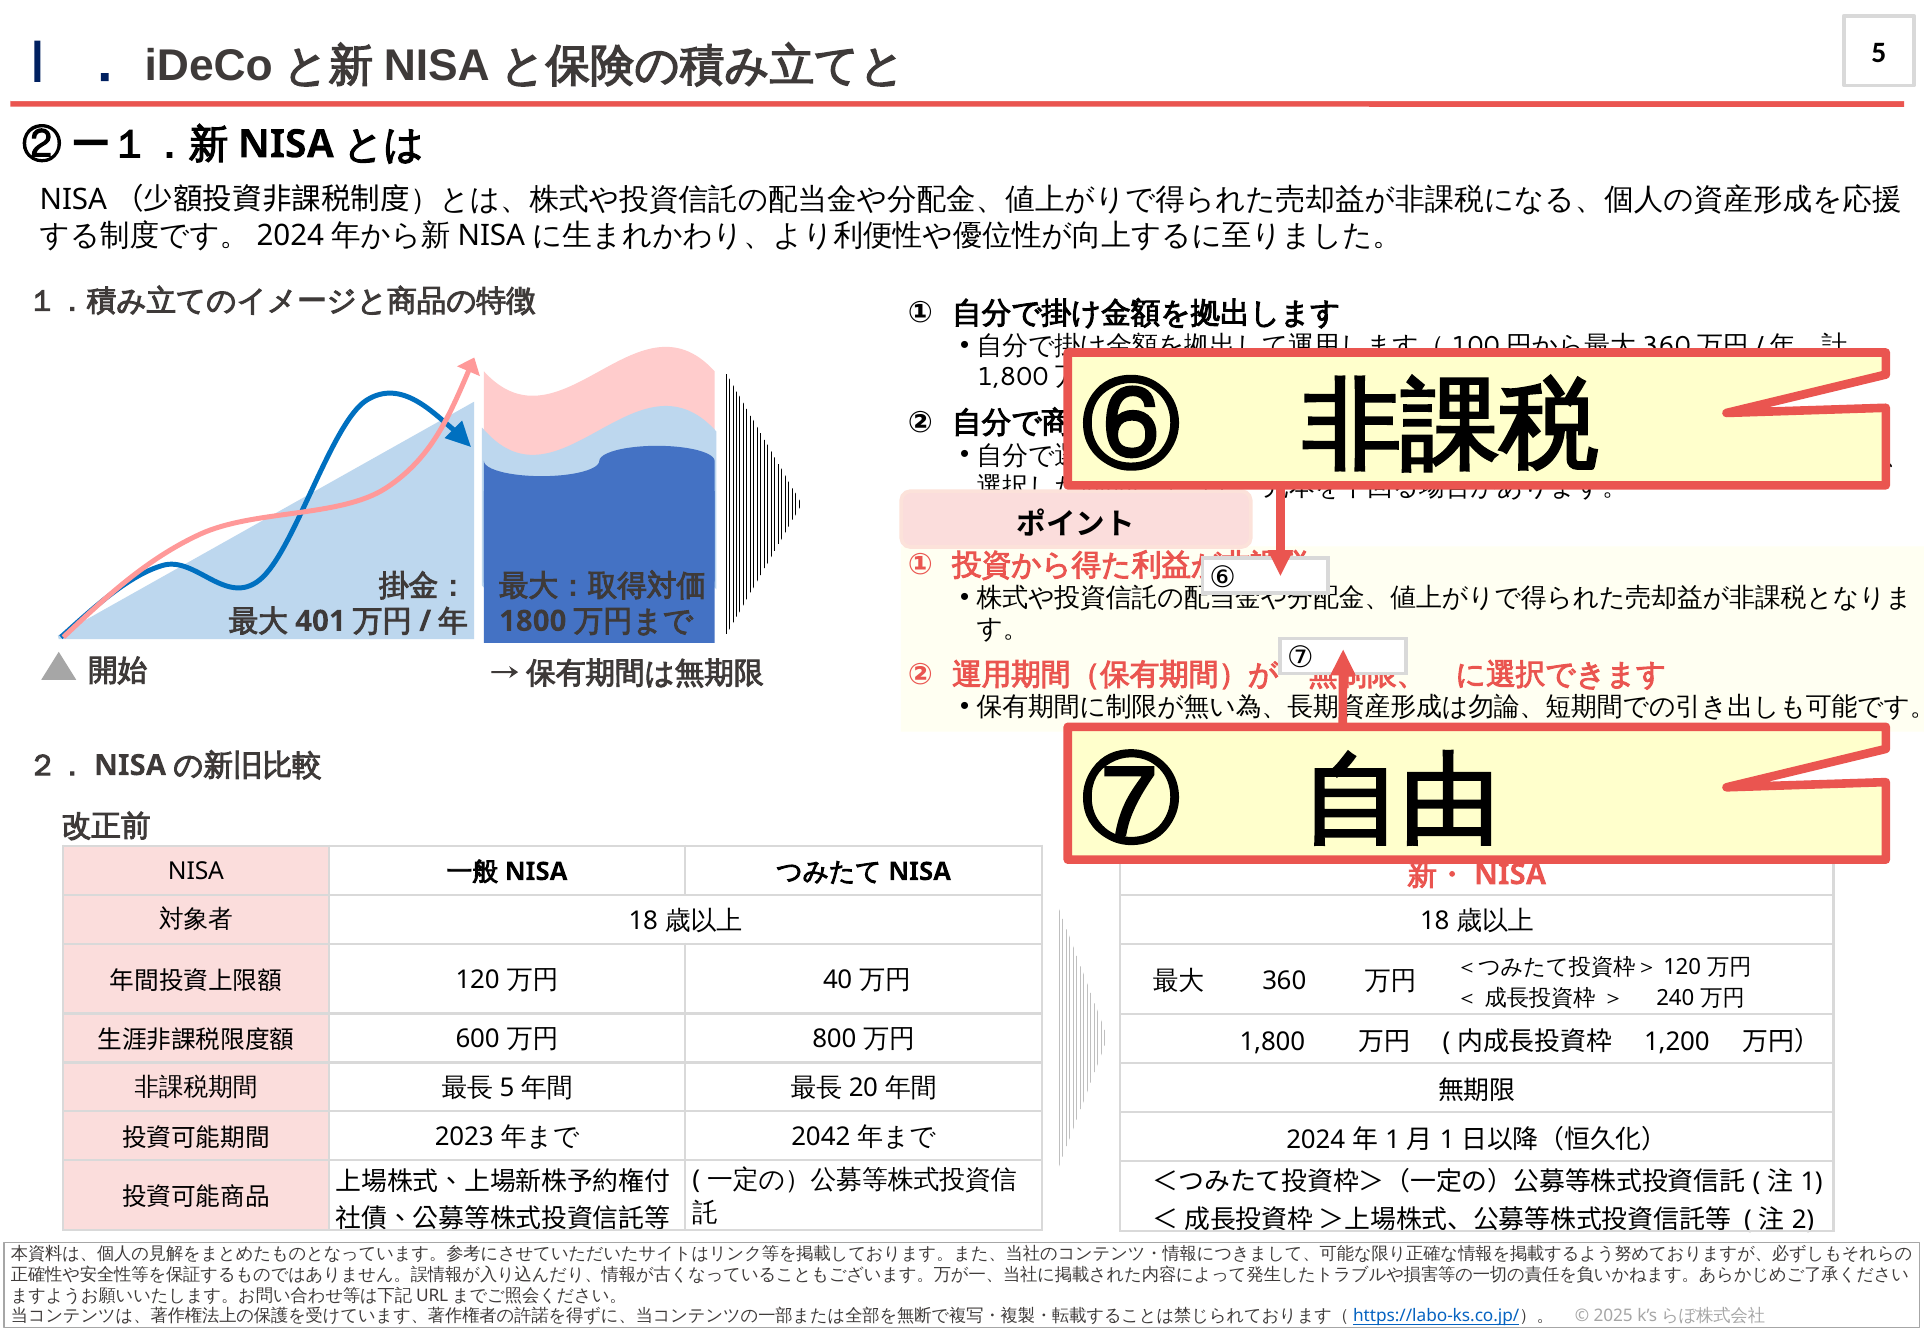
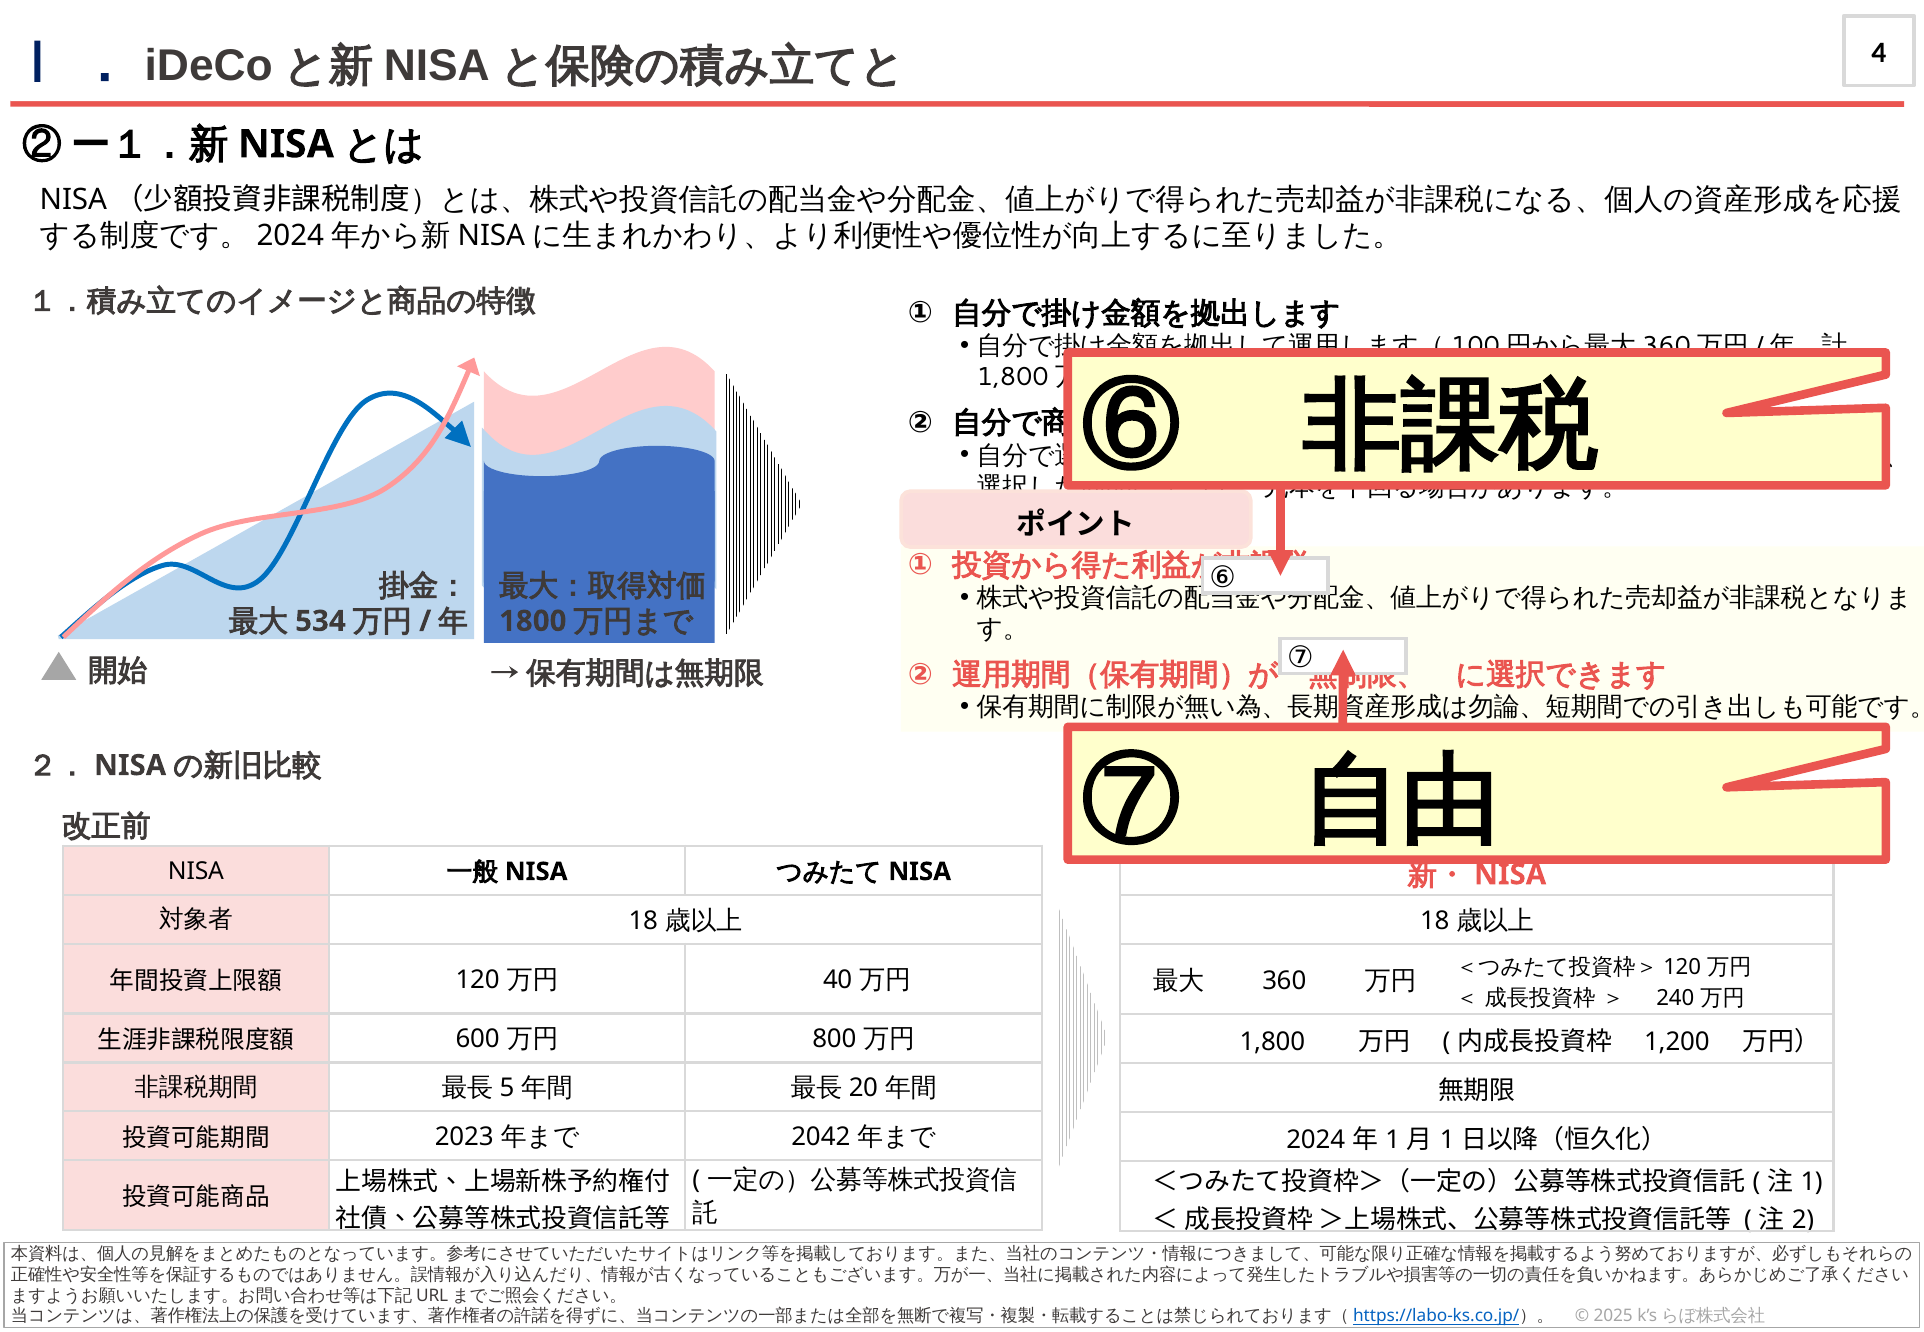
5: 5 -> 4 (1879, 52)
401: 401 -> 534 (320, 621)
